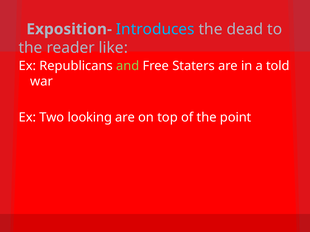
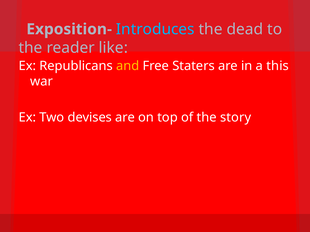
and colour: light green -> yellow (128, 66)
told: told -> this (278, 66)
looking: looking -> devises (90, 118)
point: point -> story (236, 118)
